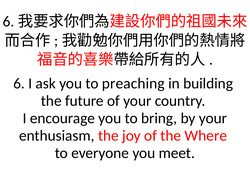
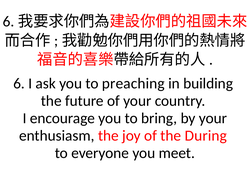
Where: Where -> During (206, 135)
